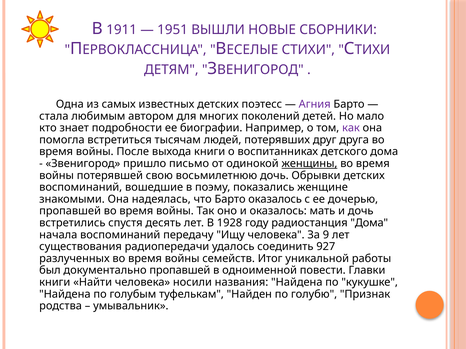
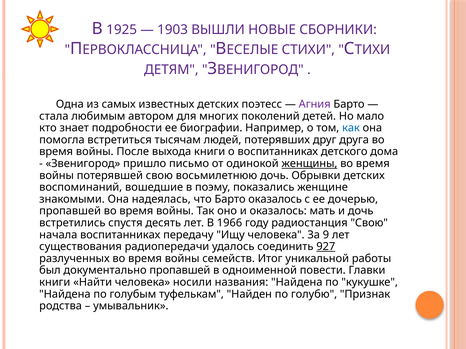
1911: 1911 -> 1925 (122, 30)
1951: 1951 -> 1903 (173, 30)
как colour: purple -> blue (351, 128)
1928: 1928 -> 1966 (230, 223)
радиостанция Дома: Дома -> Свою (369, 223)
начала воспоминаний: воспоминаний -> воспитанниках (120, 235)
927 underline: none -> present (326, 247)
